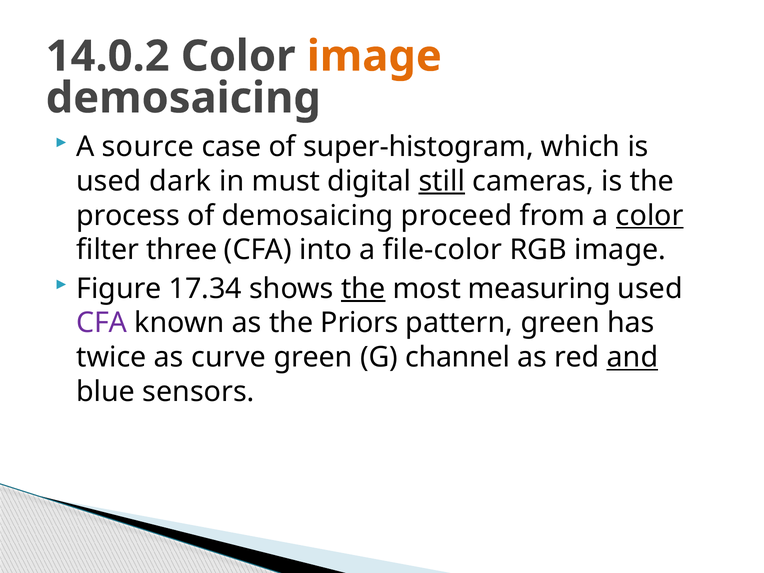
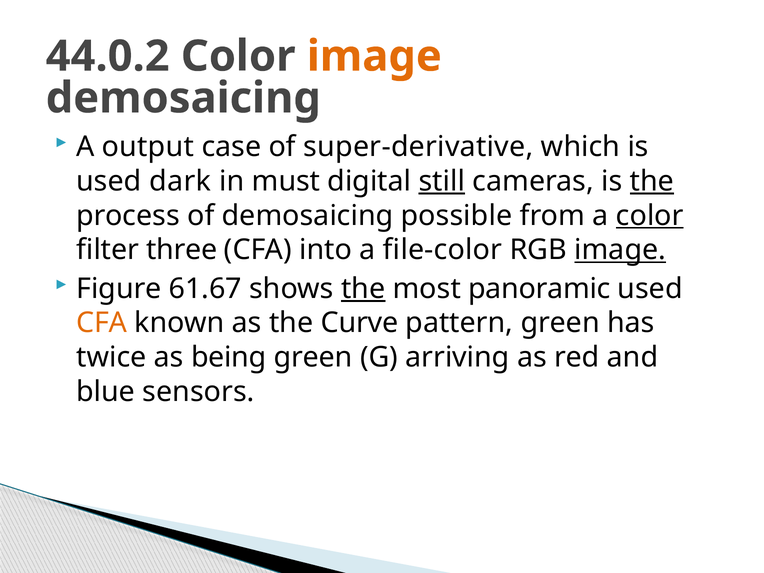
14.0.2: 14.0.2 -> 44.0.2 (108, 56)
source: source -> output (148, 147)
super-histogram: super-histogram -> super-derivative (418, 147)
the underline: none -> present (652, 181)
proceed: proceed -> possible (457, 216)
image underline: none -> present (620, 250)
17.34: 17.34 -> 61.67 (205, 289)
measuring: measuring -> panoramic (539, 289)
CFA colour: purple -> orange (102, 323)
Priors: Priors -> Curve (359, 323)
curve: curve -> being (229, 357)
channel: channel -> arriving (457, 357)
and underline: present -> none (632, 357)
